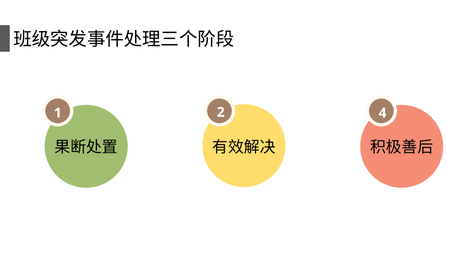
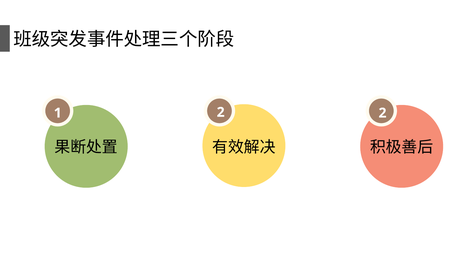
1 4: 4 -> 2 (383, 113)
